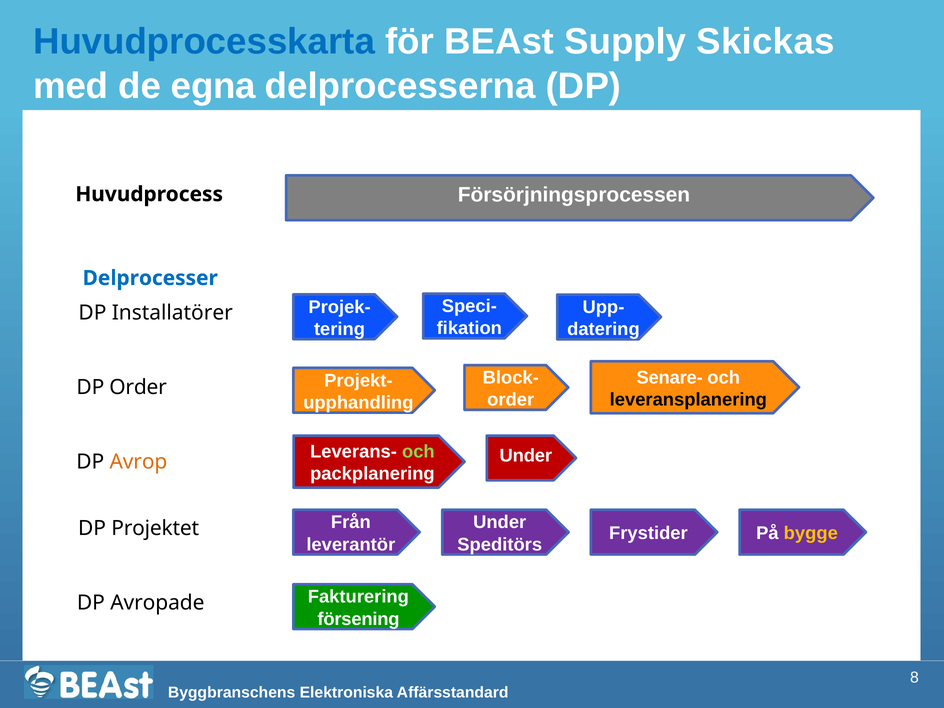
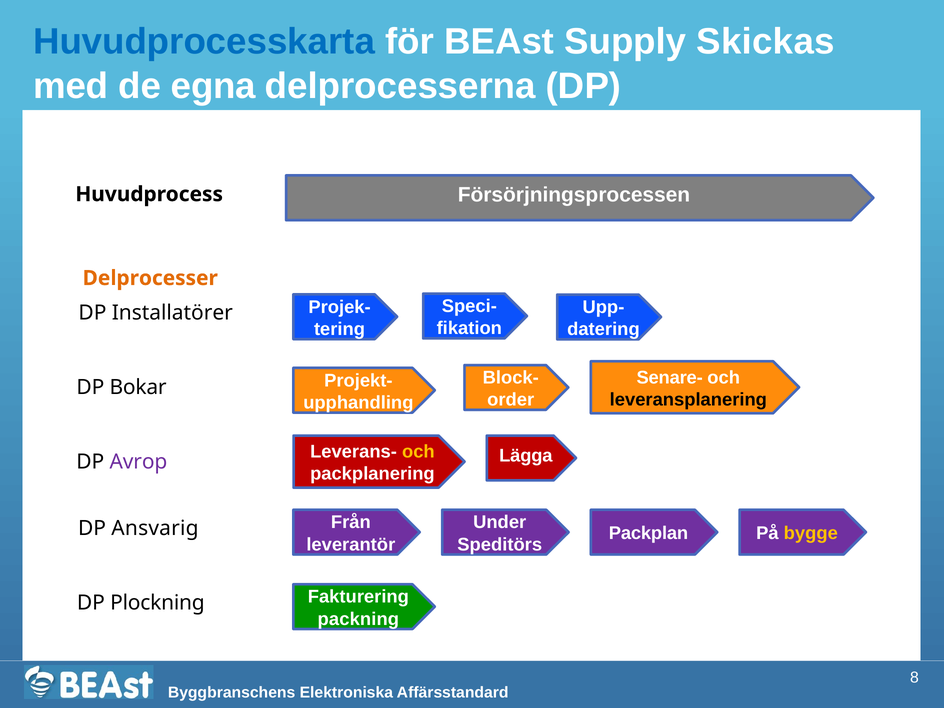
Delprocesser colour: blue -> orange (150, 278)
DP Order: Order -> Bokar (138, 387)
och colour: light green -> yellow (418, 452)
Under: Under -> Lägga (526, 456)
Avrop colour: orange -> purple (138, 462)
Projektet: Projektet -> Ansvarig (155, 529)
Frystider: Frystider -> Packplan (649, 533)
Avropade: Avropade -> Plockning (157, 603)
försening: försening -> packning (358, 619)
